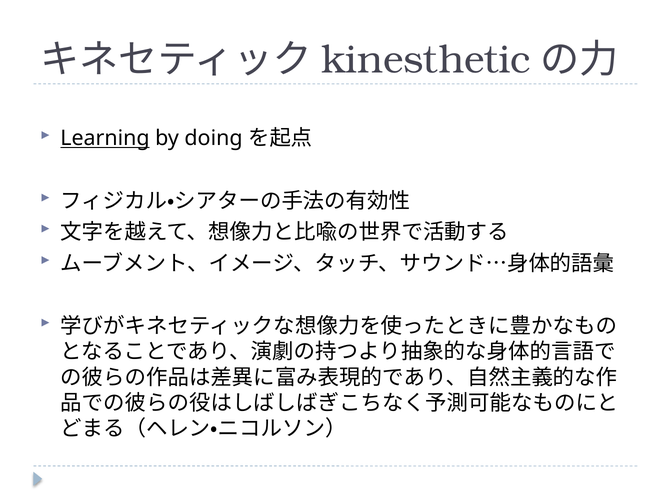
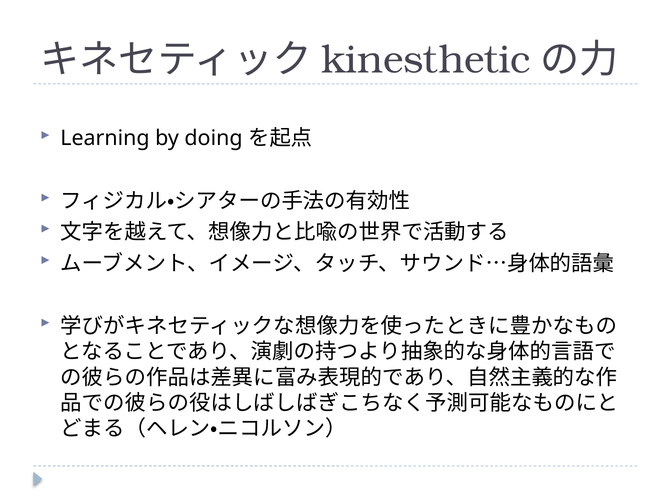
Learning underline: present -> none (105, 138)
